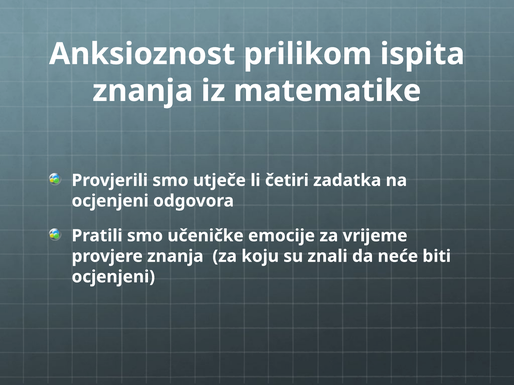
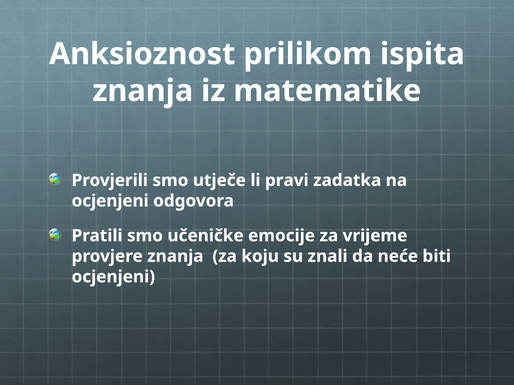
četiri: četiri -> pravi (287, 181)
